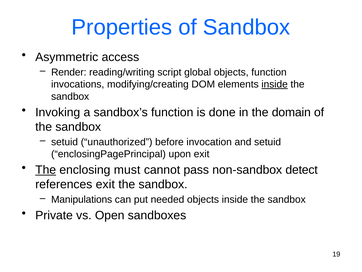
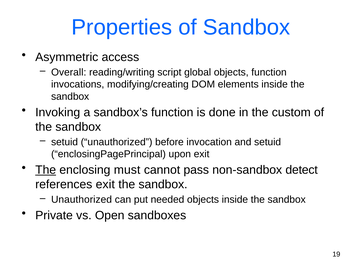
Render: Render -> Overall (69, 72)
inside underline: present -> none (275, 84)
domain: domain -> custom (291, 112)
Manipulations: Manipulations -> Unauthorized (82, 199)
